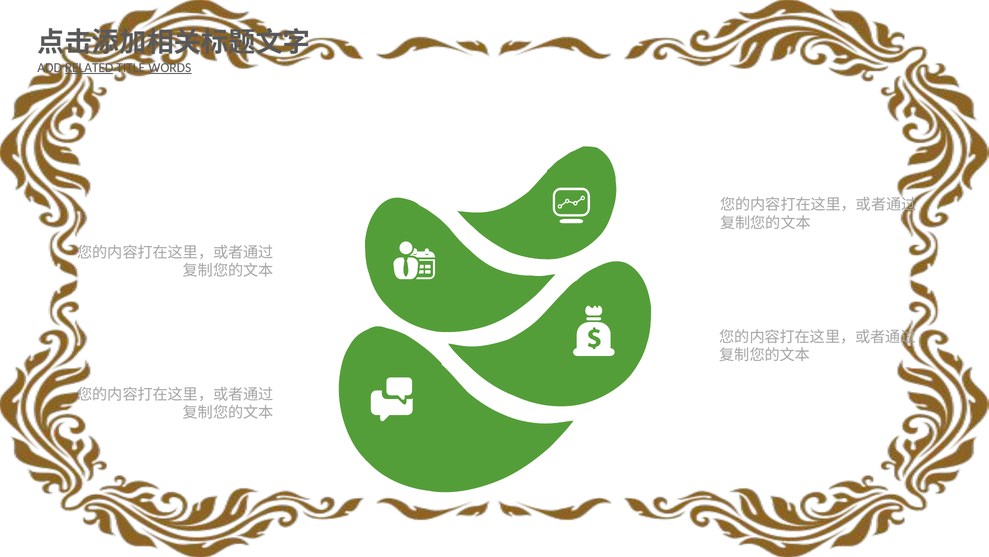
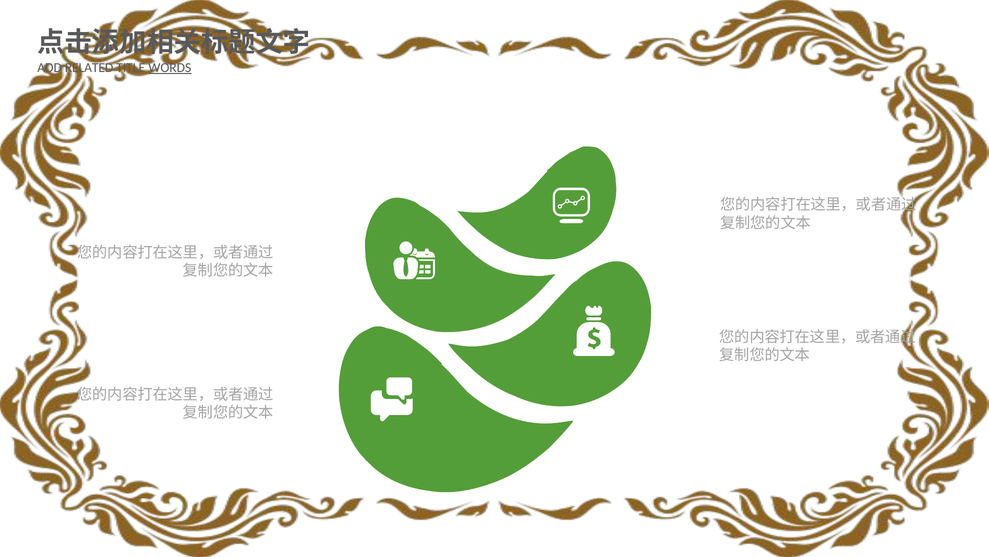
RELATED underline: present -> none (89, 68)
